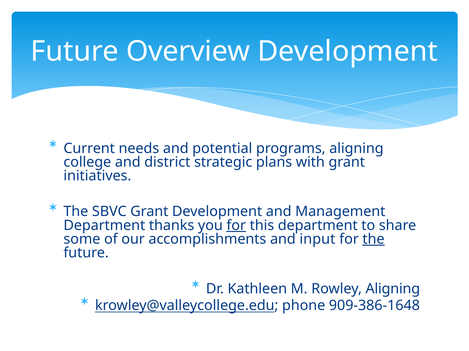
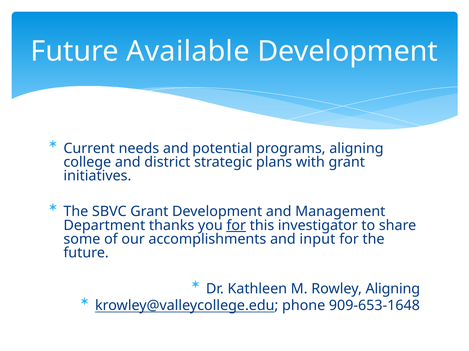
Overview: Overview -> Available (188, 51)
this department: department -> investigator (318, 226)
the underline: present -> none (374, 240)
909-386-1648: 909-386-1648 -> 909-653-1648 (374, 306)
